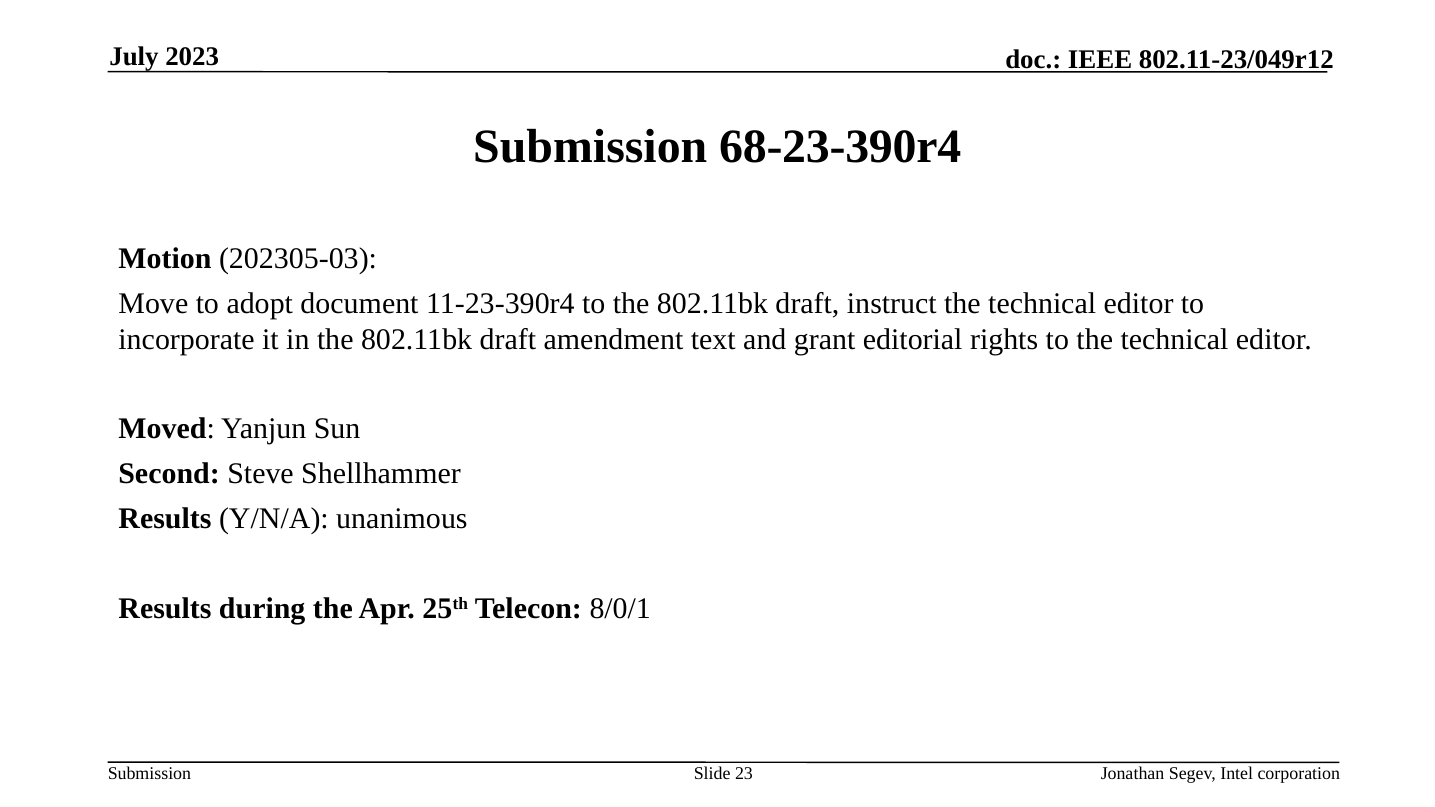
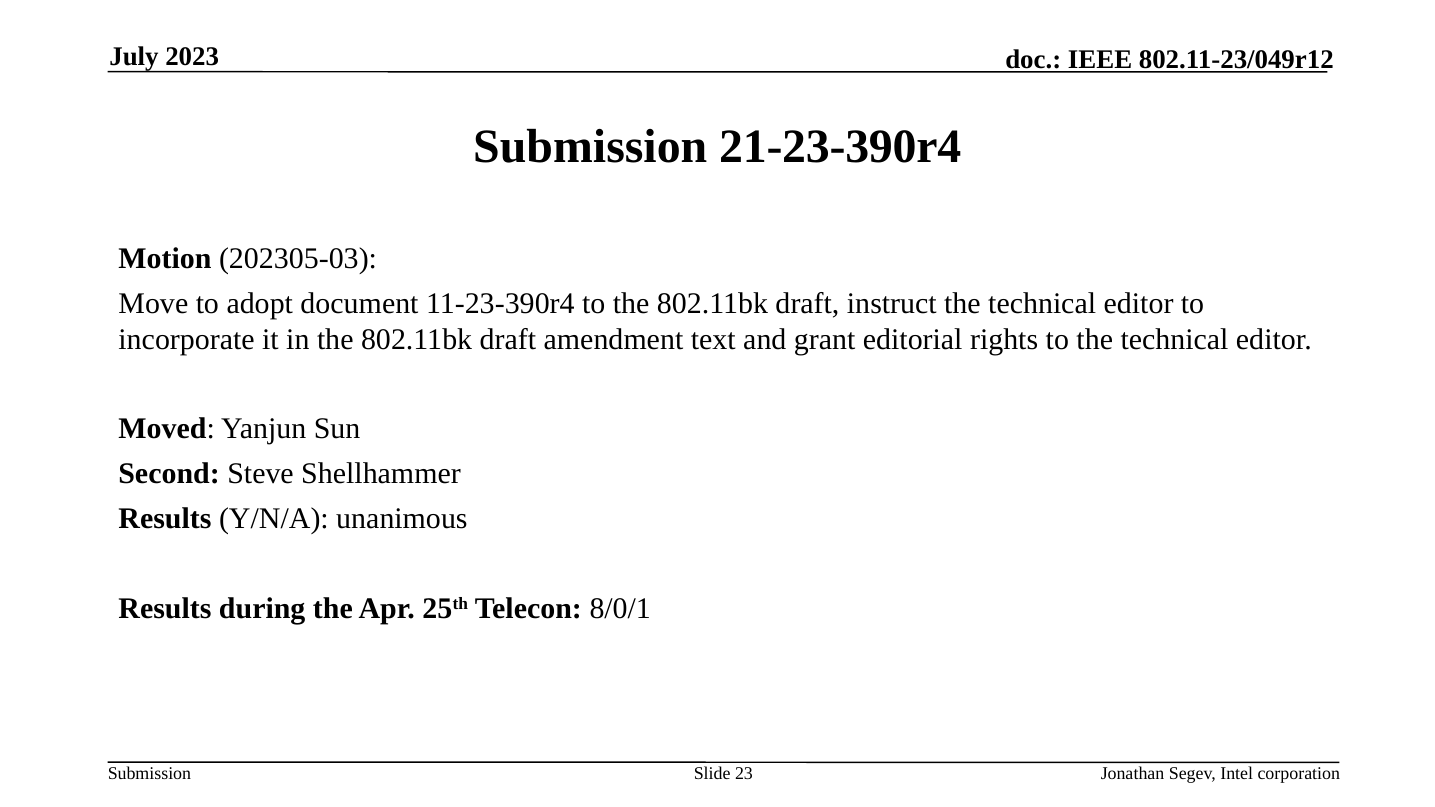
68-23-390r4: 68-23-390r4 -> 21-23-390r4 (840, 147)
